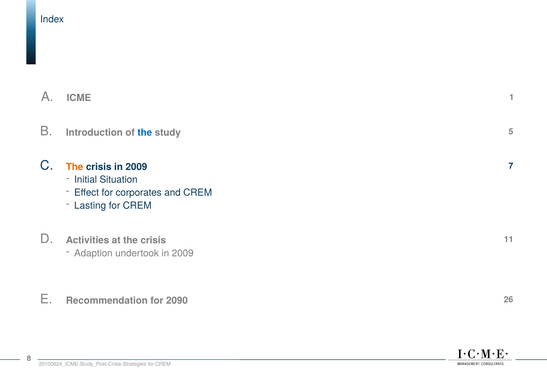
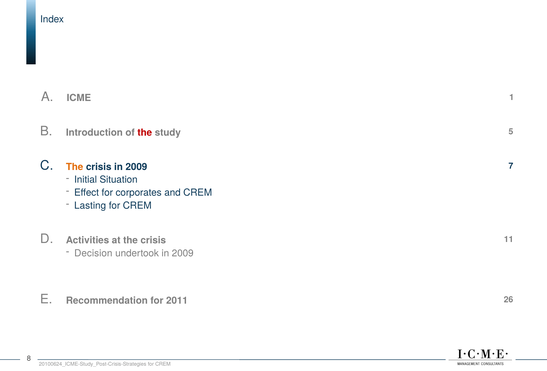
the colour: blue -> red (145, 133)
Adaption: Adaption -> Decision (93, 253)
2090: 2090 -> 2011 (177, 301)
